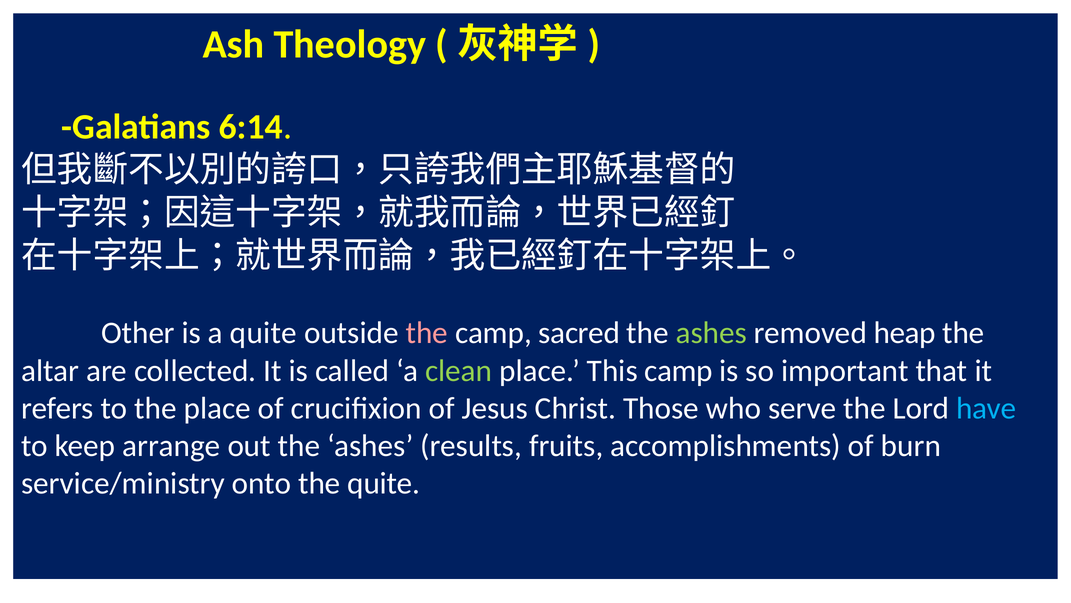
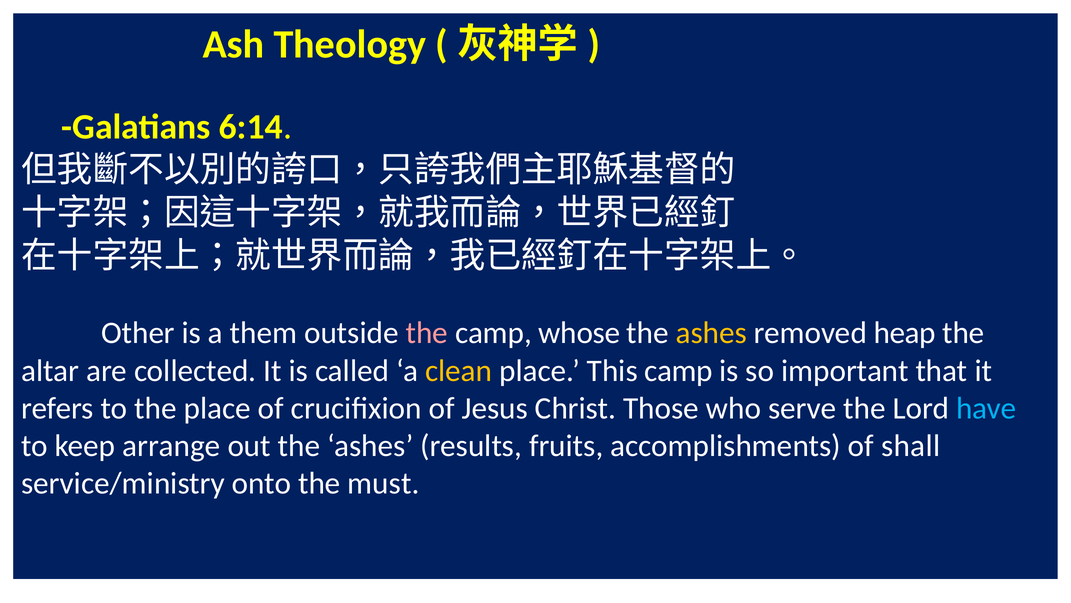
a quite: quite -> them (264, 333)
sacred: sacred -> whose (579, 333)
ashes colour: light green -> yellow (711, 333)
clean colour: light green -> yellow (459, 370)
burn: burn -> shall (911, 445)
the quite: quite -> must (384, 483)
